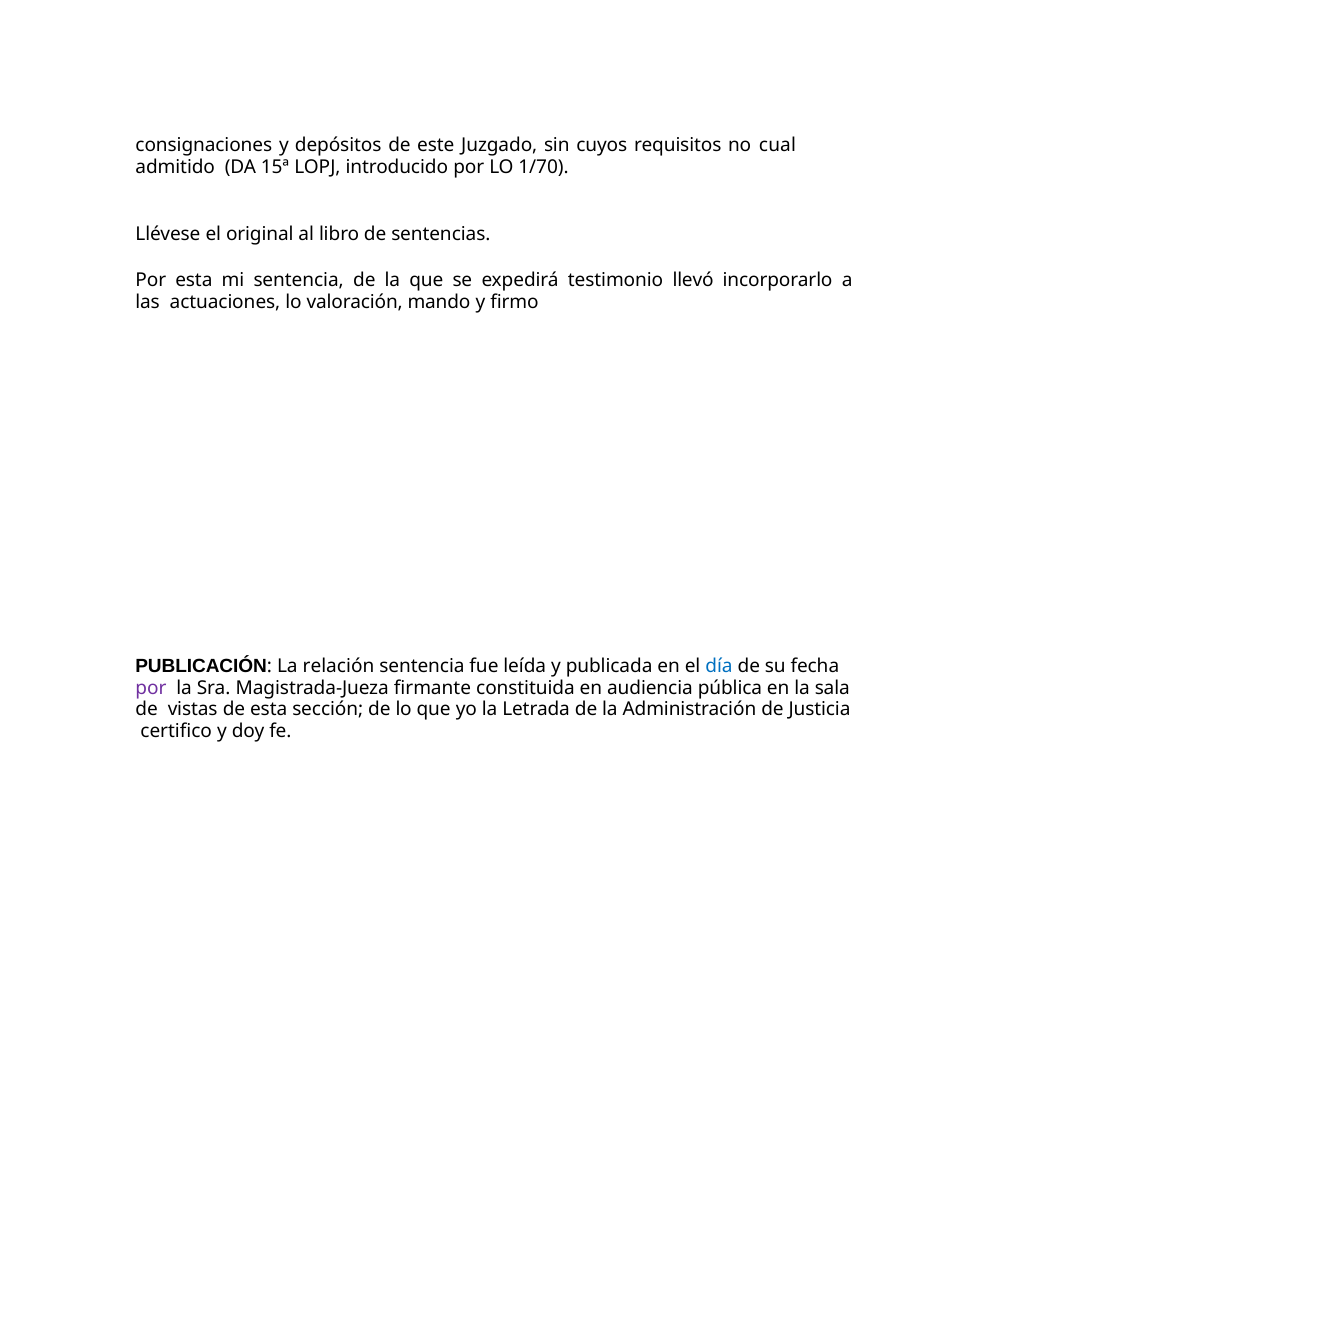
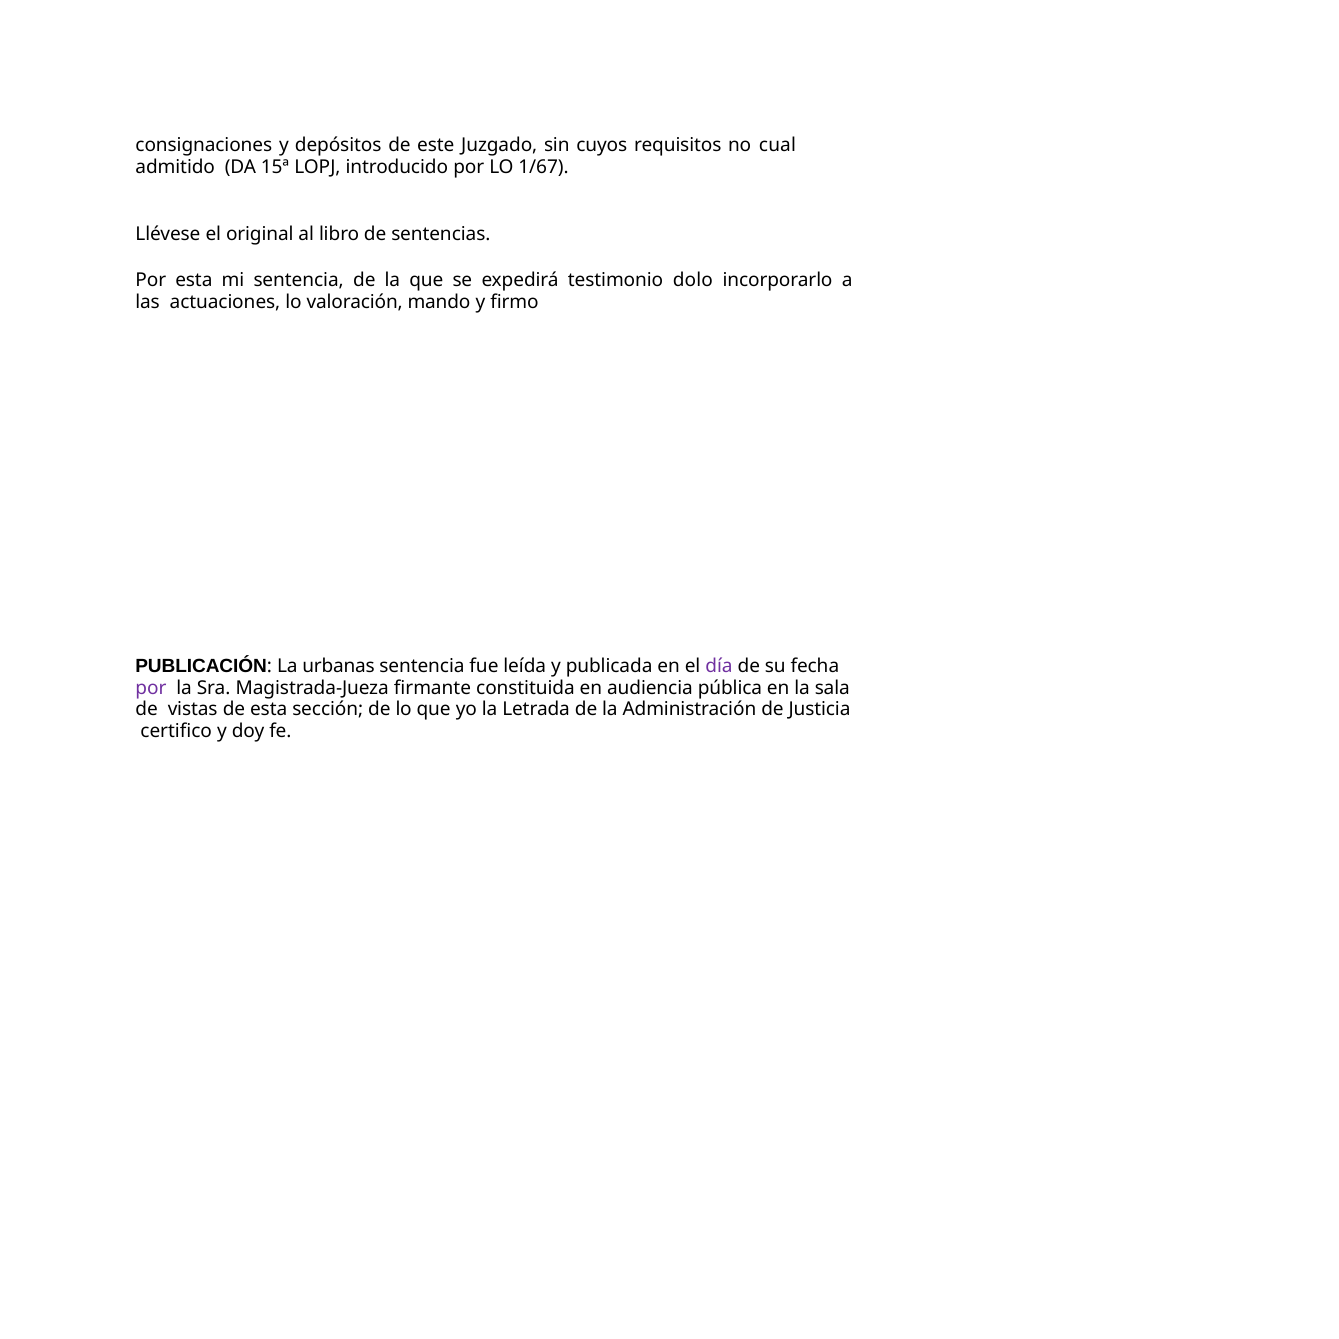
1/70: 1/70 -> 1/67 (544, 167)
llevó: llevó -> dolo (693, 280)
relación: relación -> urbanas (339, 666)
día colour: blue -> purple (719, 666)
